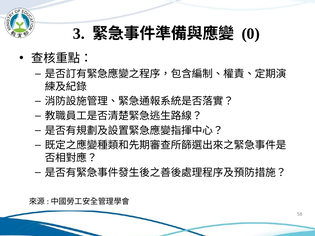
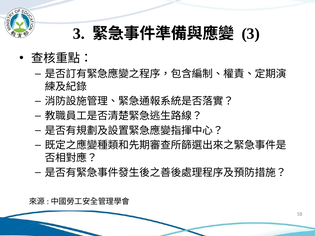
0: 0 -> 3 (251, 34)
